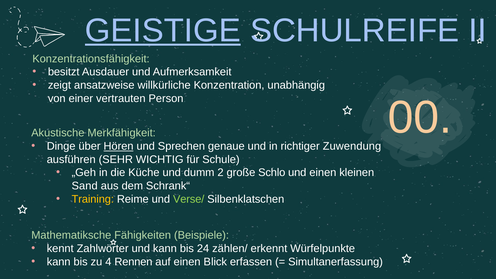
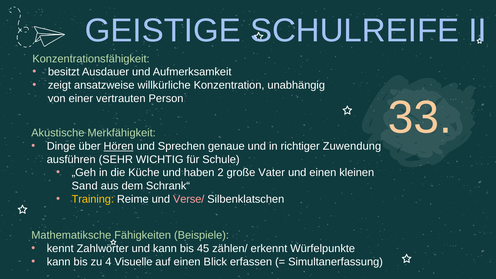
GEISTIGE underline: present -> none (163, 30)
00: 00 -> 33 (420, 118)
dumm: dumm -> haben (199, 173)
Schlo: Schlo -> Vater (272, 173)
Verse/ colour: light green -> pink (189, 199)
24: 24 -> 45 (203, 249)
Rennen: Rennen -> Visuelle (133, 262)
